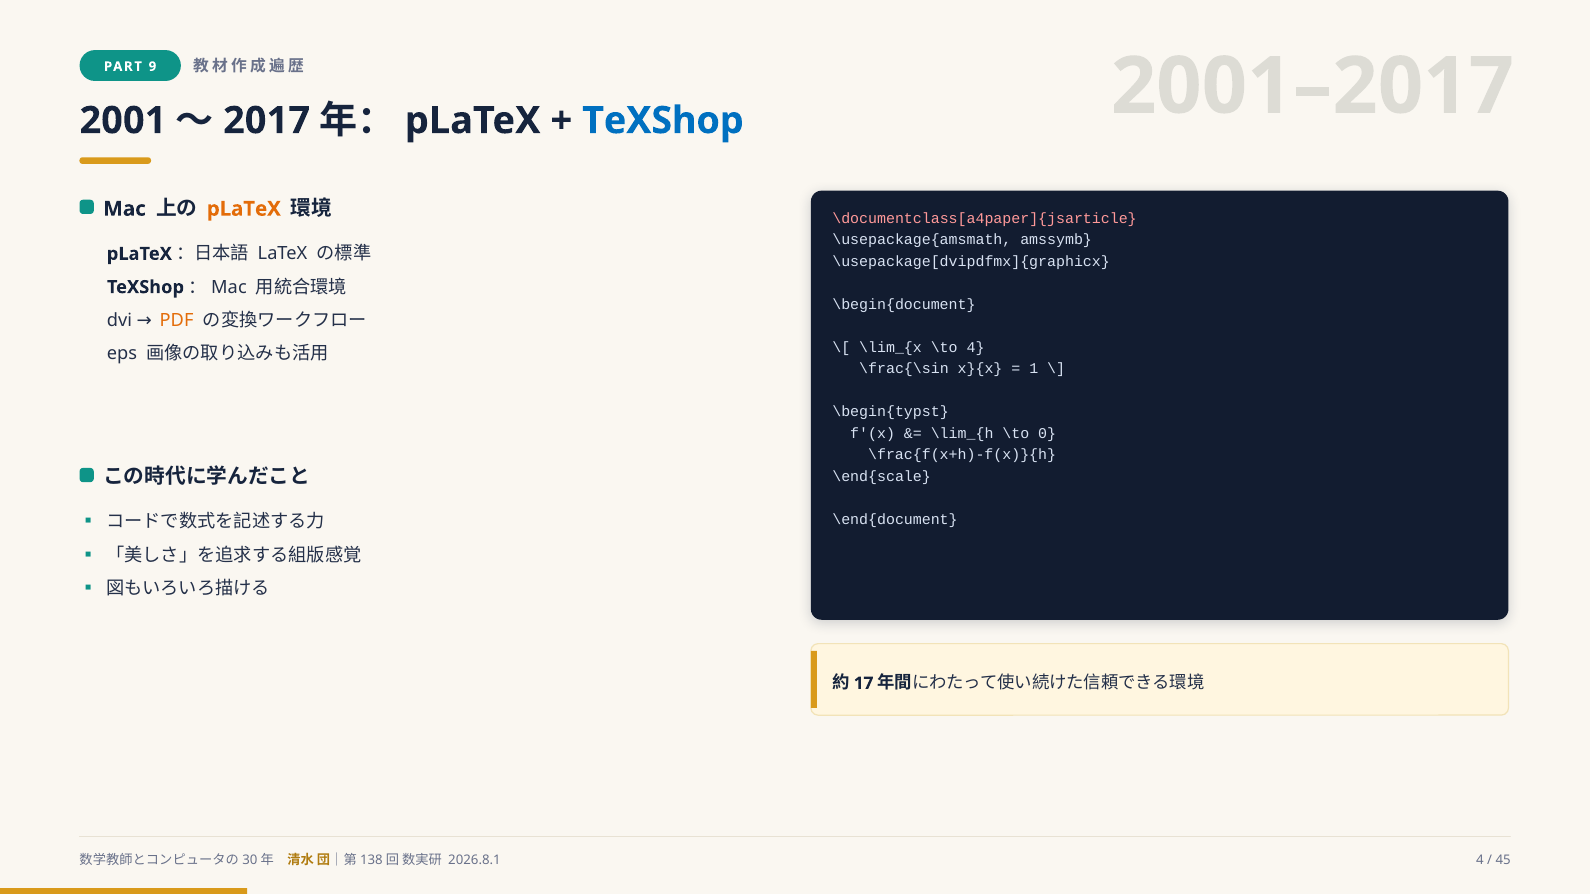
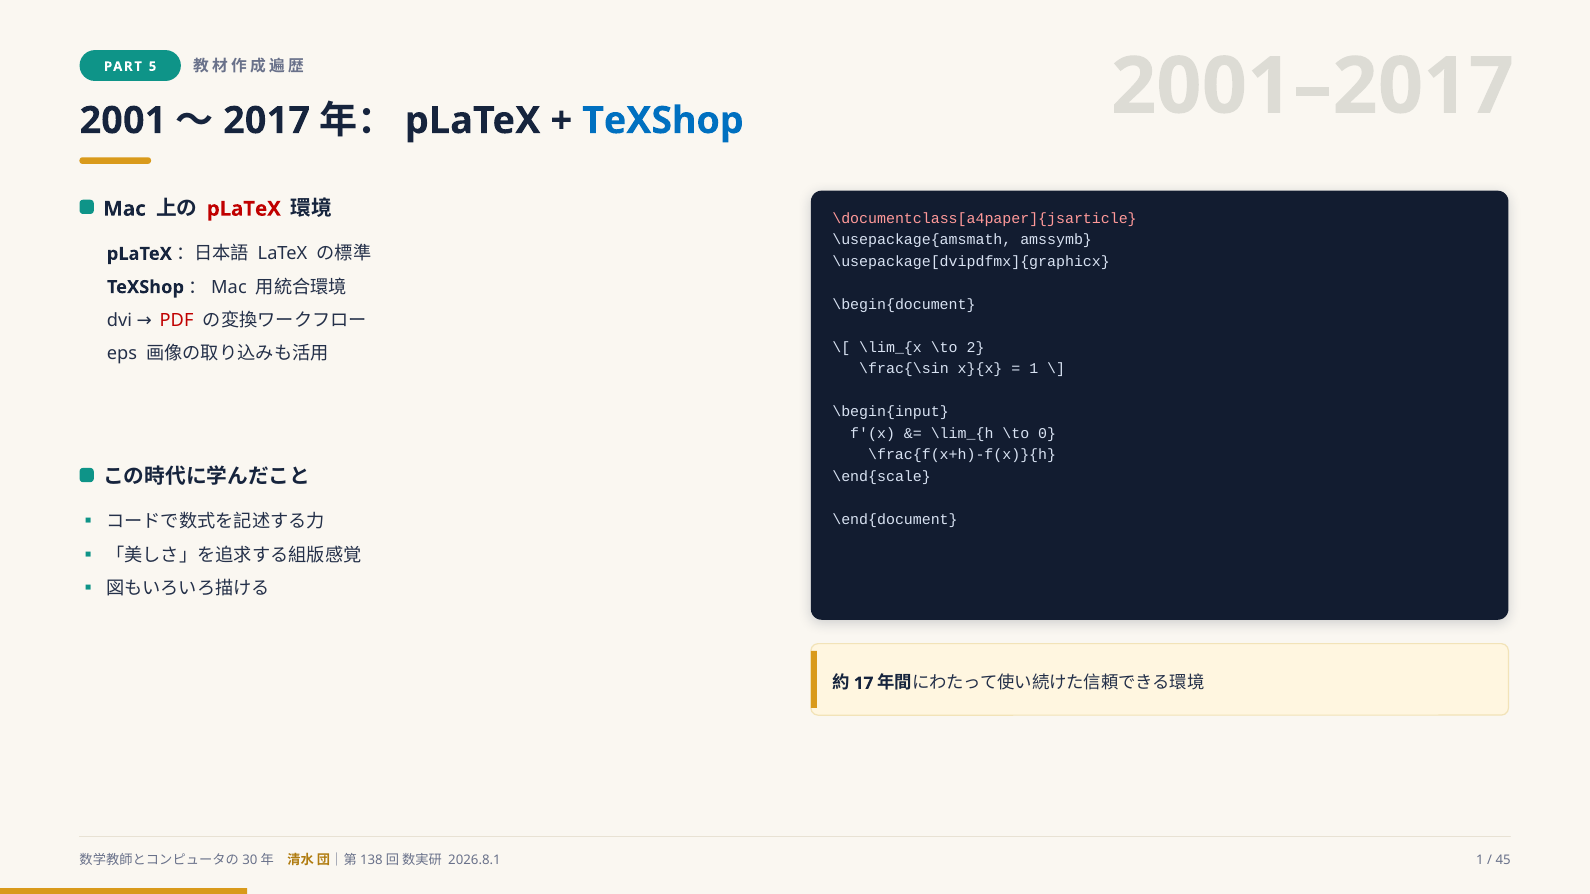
9: 9 -> 5 (152, 66)
pLaTeX colour: orange -> red (244, 209)
PDF colour: orange -> red (177, 321)
\to 4: 4 -> 2 (976, 348)
\begin{typst: \begin{typst -> \begin{input (891, 412)
2026.8.1 4: 4 -> 1 (1480, 861)
